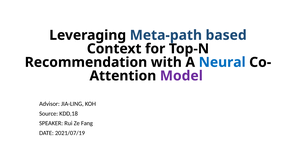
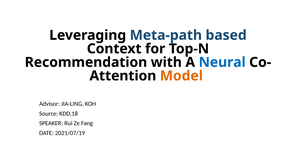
Model colour: purple -> orange (181, 76)
